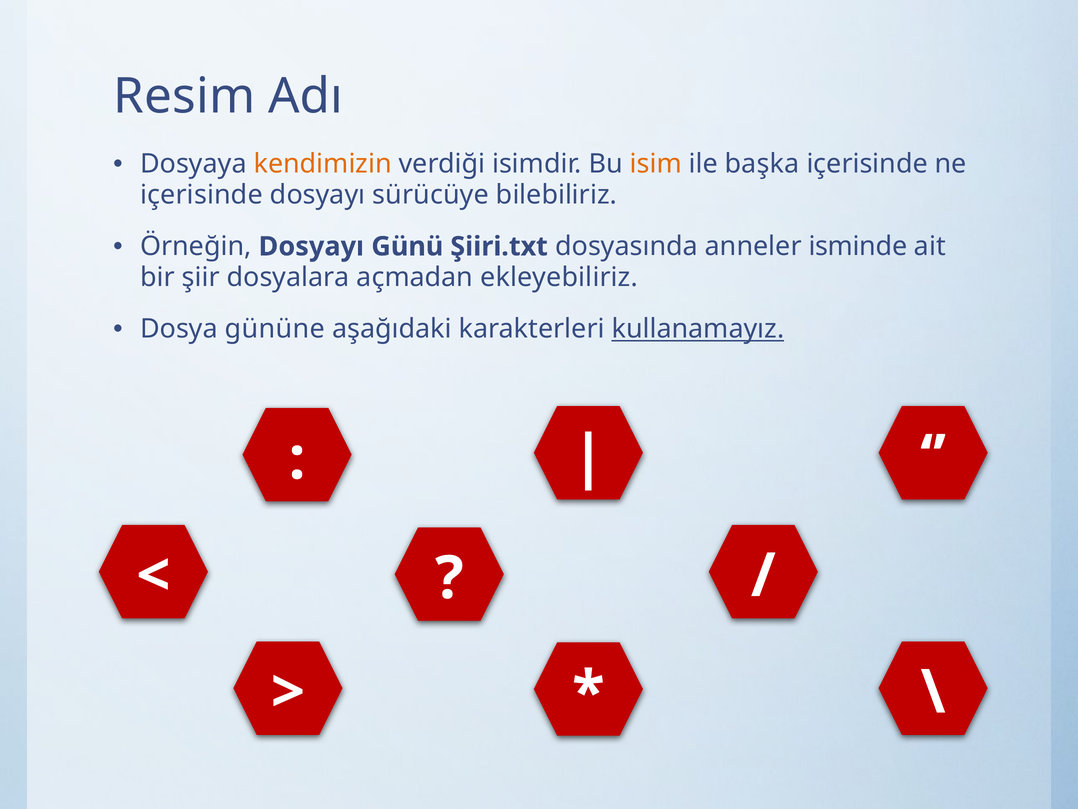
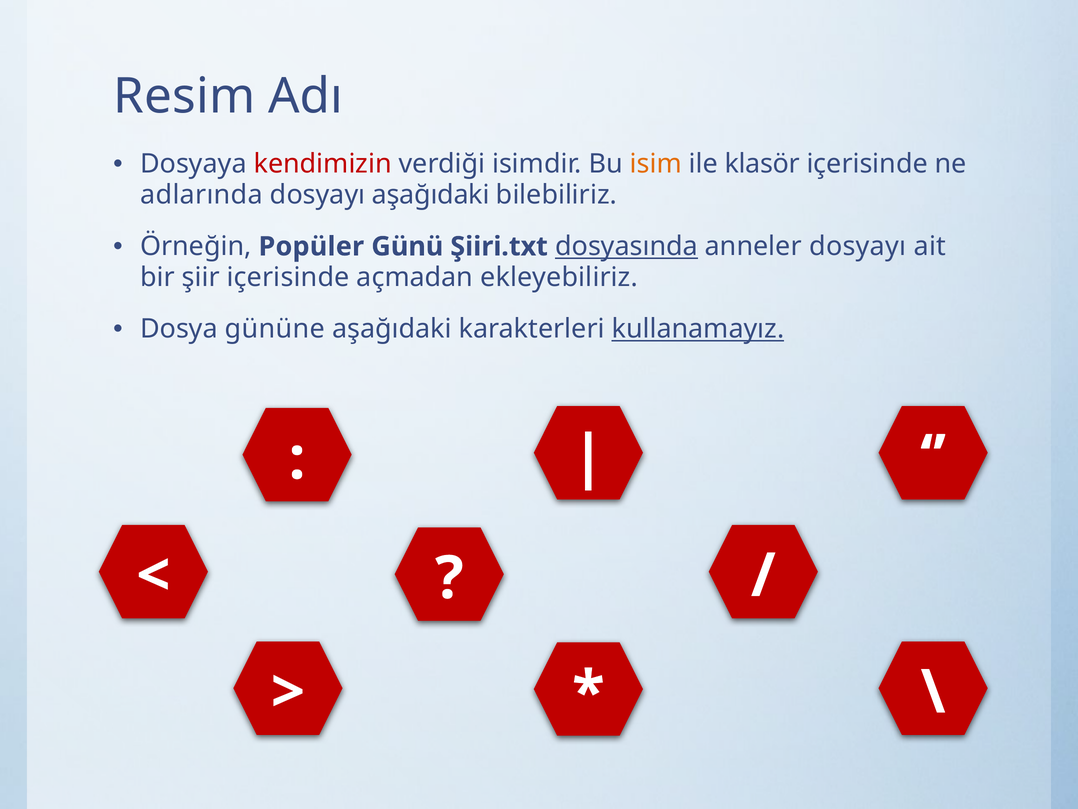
kendimizin colour: orange -> red (323, 164)
başka: başka -> klasör (762, 164)
içerisinde: içerisinde -> adlarında (201, 195)
dosyayı sürücüye: sürücüye -> aşağıdaki (431, 195)
Örneğin Dosyayı: Dosyayı -> Popüler (311, 246)
dosyasında underline: none -> present (627, 246)
anneler isminde: isminde -> dosyayı (858, 246)
şiir dosyalara: dosyalara -> içerisinde (288, 277)
